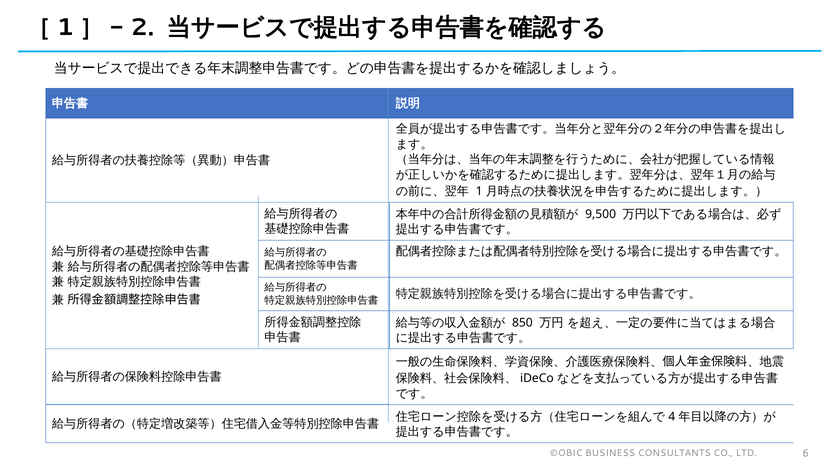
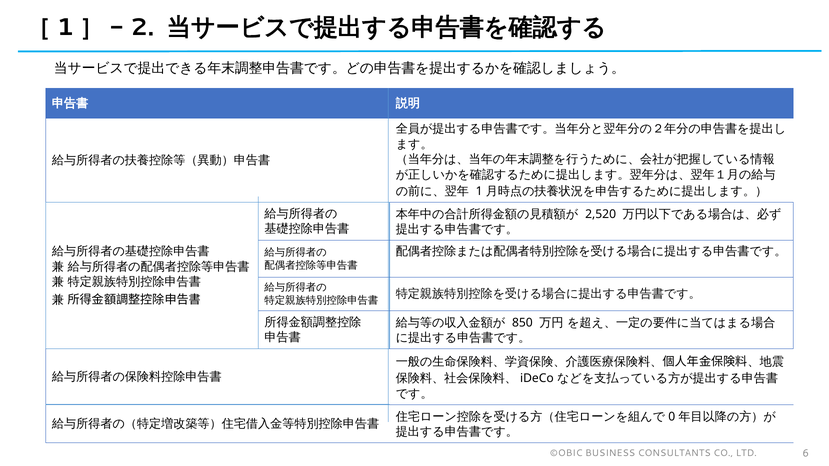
9,500: 9,500 -> 2,520 (601, 214)
4: 4 -> 0 (672, 417)
